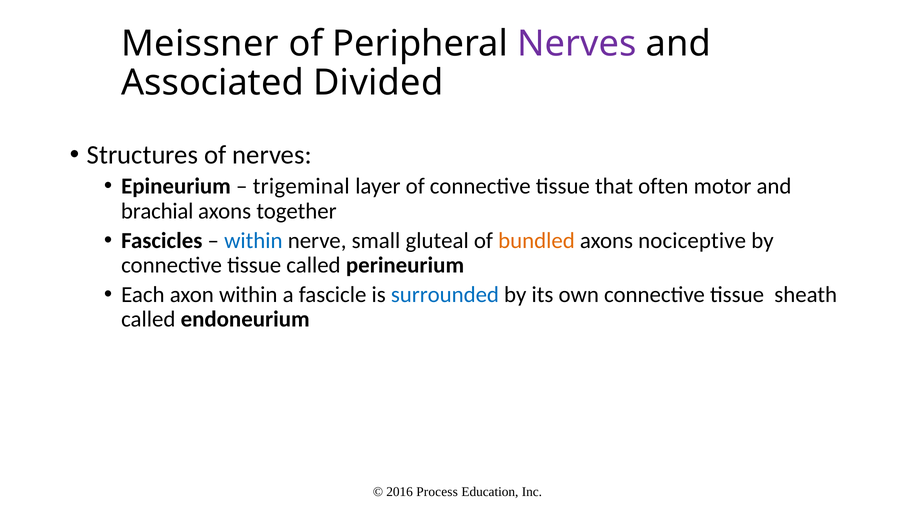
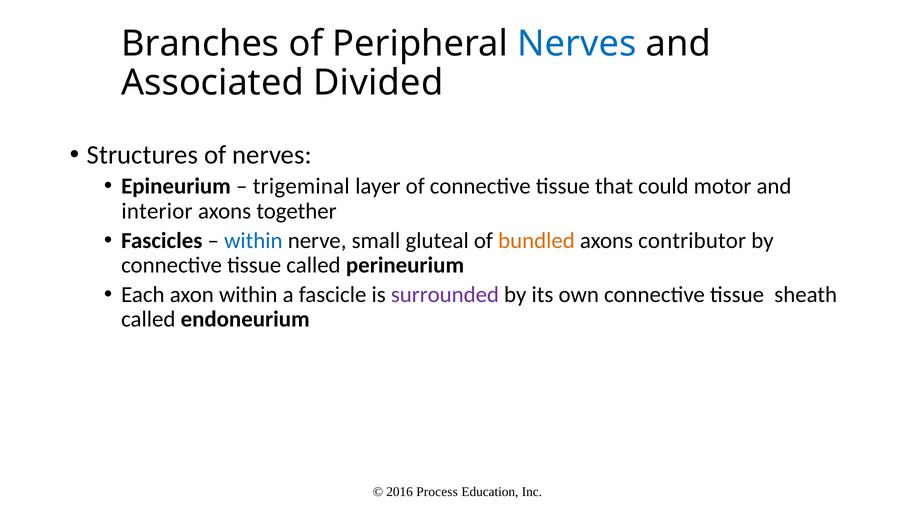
Meissner: Meissner -> Branches (200, 44)
Nerves colour: purple -> blue (577, 44)
often: often -> could (663, 186)
brachial: brachial -> interior (157, 211)
nociceptive: nociceptive -> contributor (692, 240)
surrounded colour: blue -> purple (445, 295)
